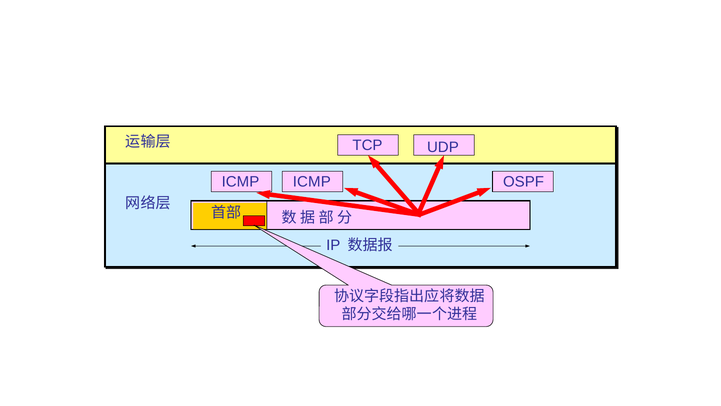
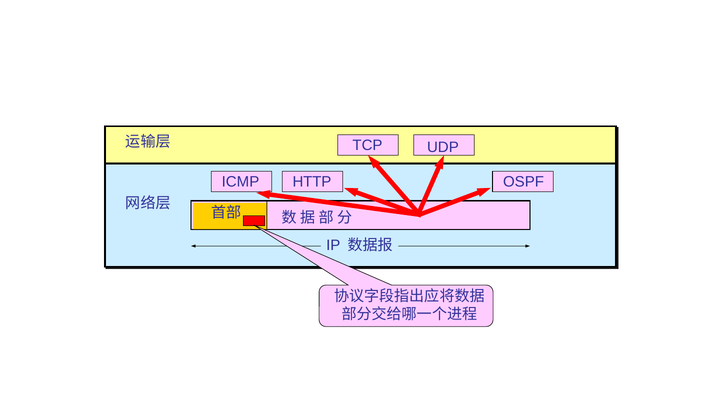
ICMP ICMP: ICMP -> HTTP (312, 182)
